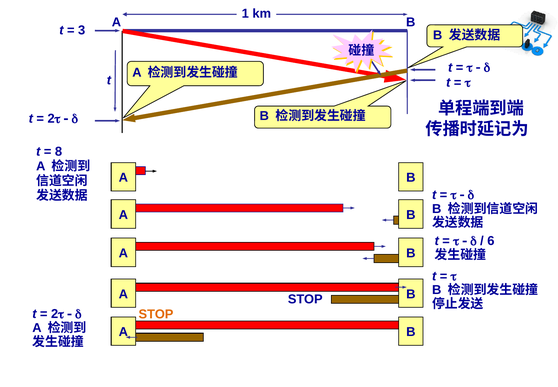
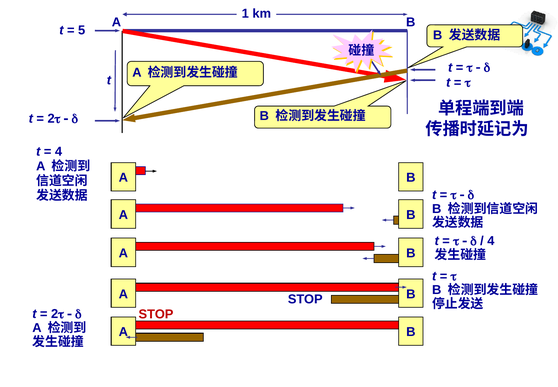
3: 3 -> 5 (82, 30)
8: 8 -> 4 (59, 151)
6: 6 -> 4 (491, 241)
STOP colour: orange -> red (156, 314)
